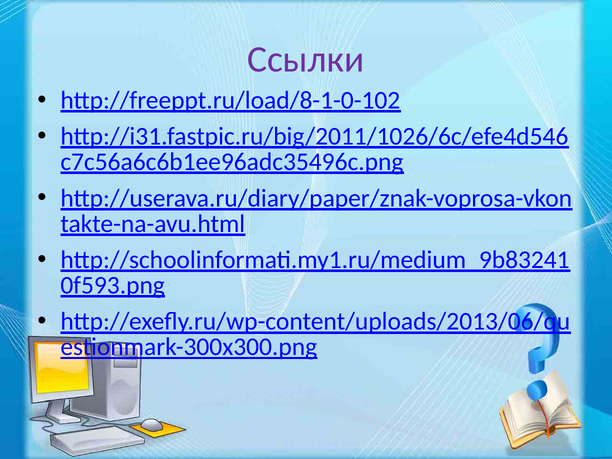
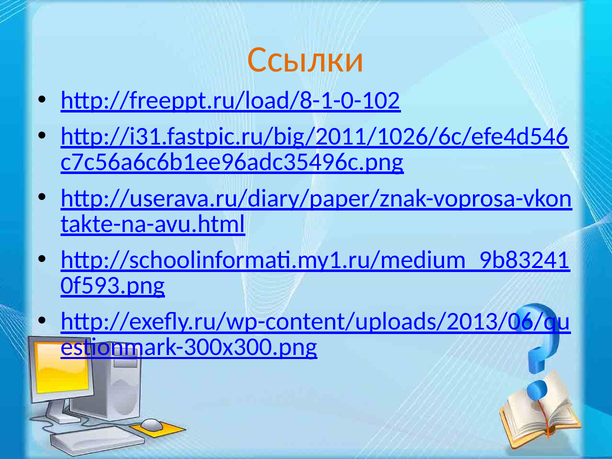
Ссылки colour: purple -> orange (306, 59)
